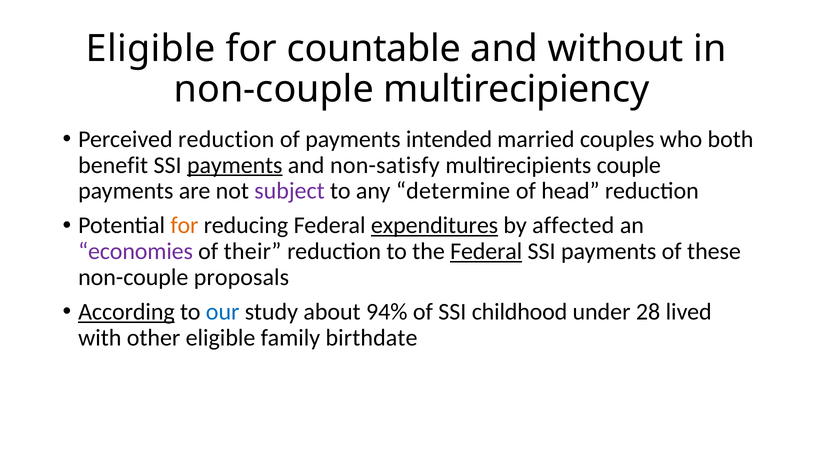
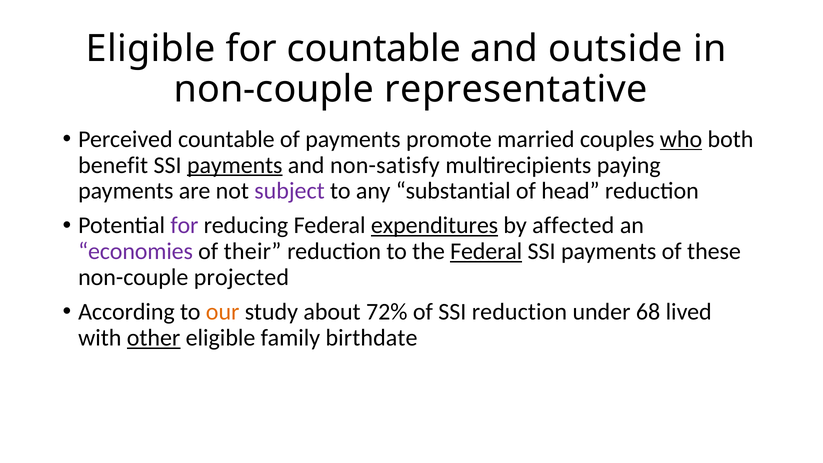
without: without -> outside (616, 49)
multirecipiency: multirecipiency -> representative (516, 89)
Perceived reduction: reduction -> countable (226, 139)
intended: intended -> promote (449, 139)
who underline: none -> present (681, 139)
couple: couple -> paying (629, 165)
determine: determine -> substantial (453, 191)
for colour: orange -> purple (184, 226)
proposals: proposals -> projected (241, 277)
According underline: present -> none (126, 312)
our colour: blue -> orange (223, 312)
94%: 94% -> 72% (387, 312)
SSI childhood: childhood -> reduction (519, 312)
28: 28 -> 68 (648, 312)
other underline: none -> present (154, 338)
